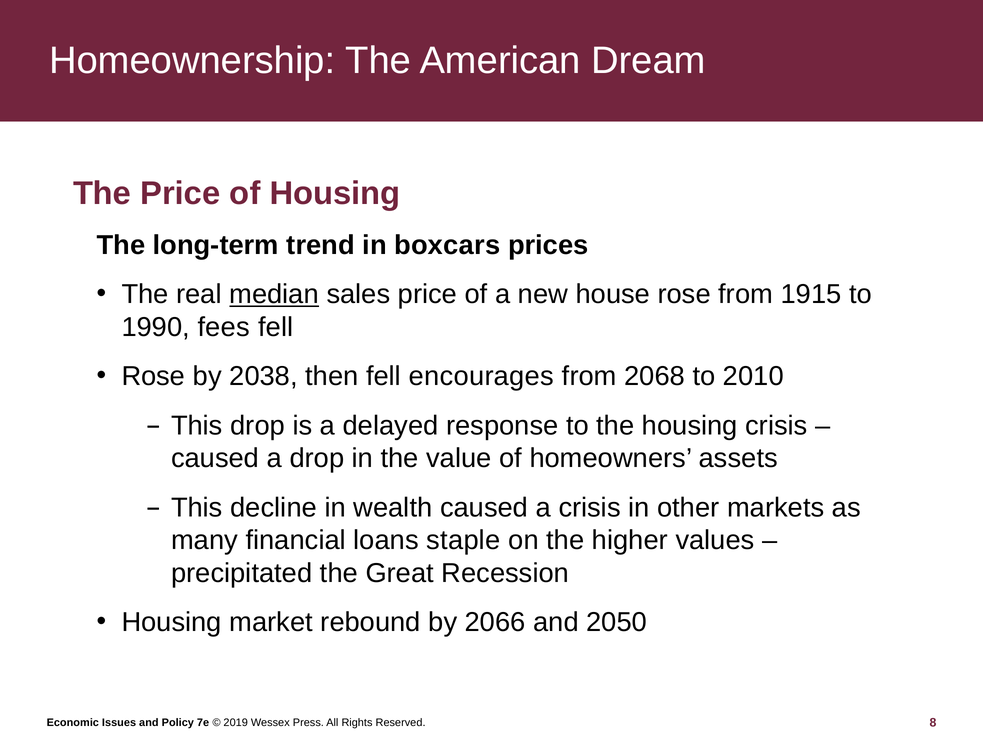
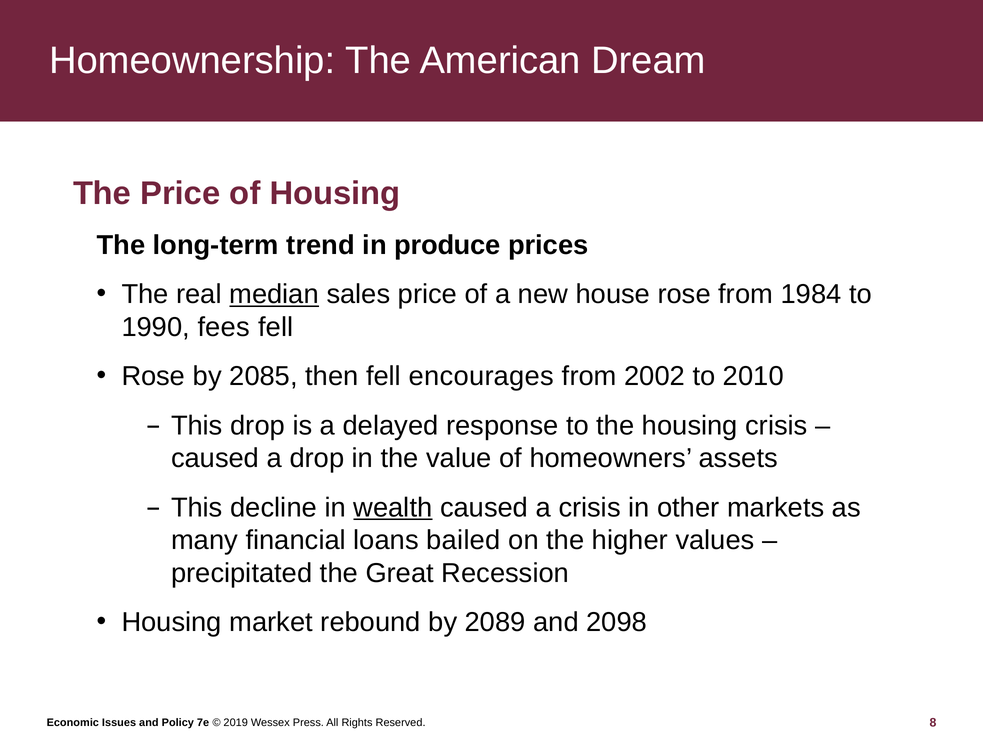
boxcars: boxcars -> produce (447, 245)
1915: 1915 -> 1984 (811, 295)
2038: 2038 -> 2085 (264, 377)
2068: 2068 -> 2002 (655, 377)
wealth underline: none -> present (393, 508)
staple: staple -> bailed (463, 541)
2066: 2066 -> 2089 (495, 623)
2050: 2050 -> 2098 (617, 623)
